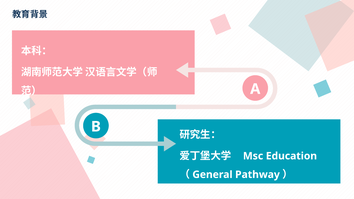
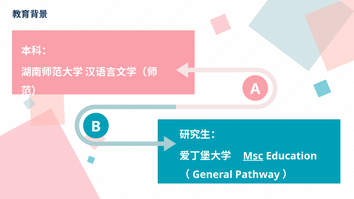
Msc underline: none -> present (253, 156)
